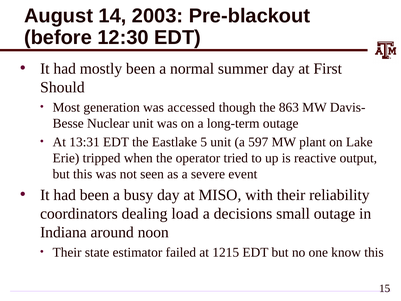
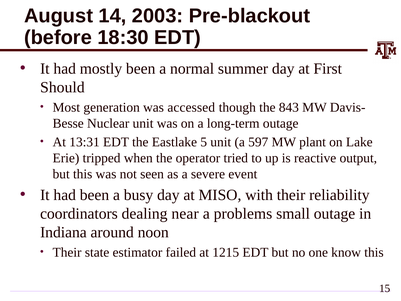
12:30: 12:30 -> 18:30 (123, 37)
863: 863 -> 843 (289, 107)
load: load -> near (185, 213)
decisions: decisions -> problems (243, 213)
